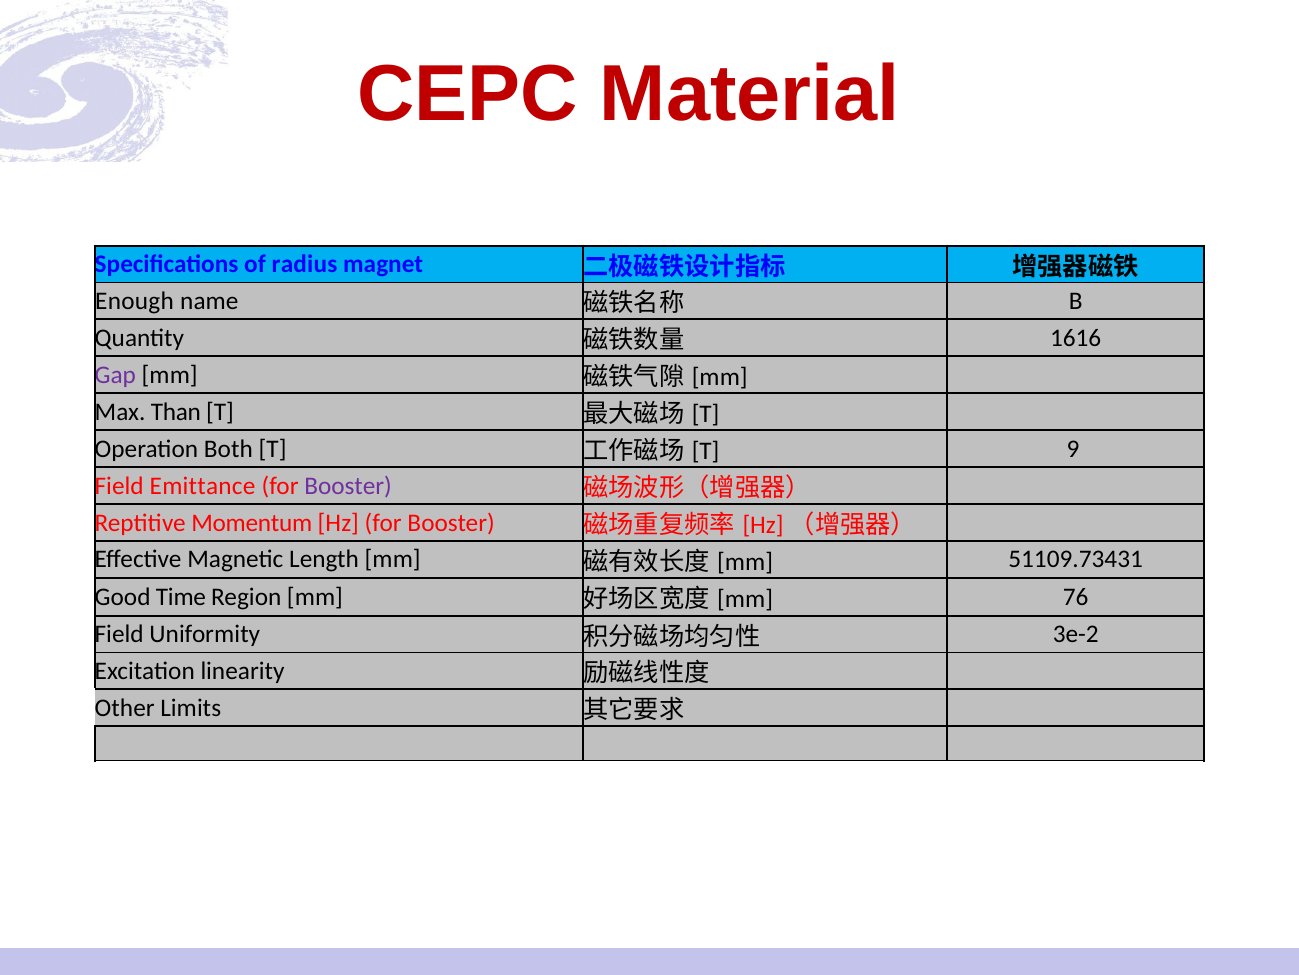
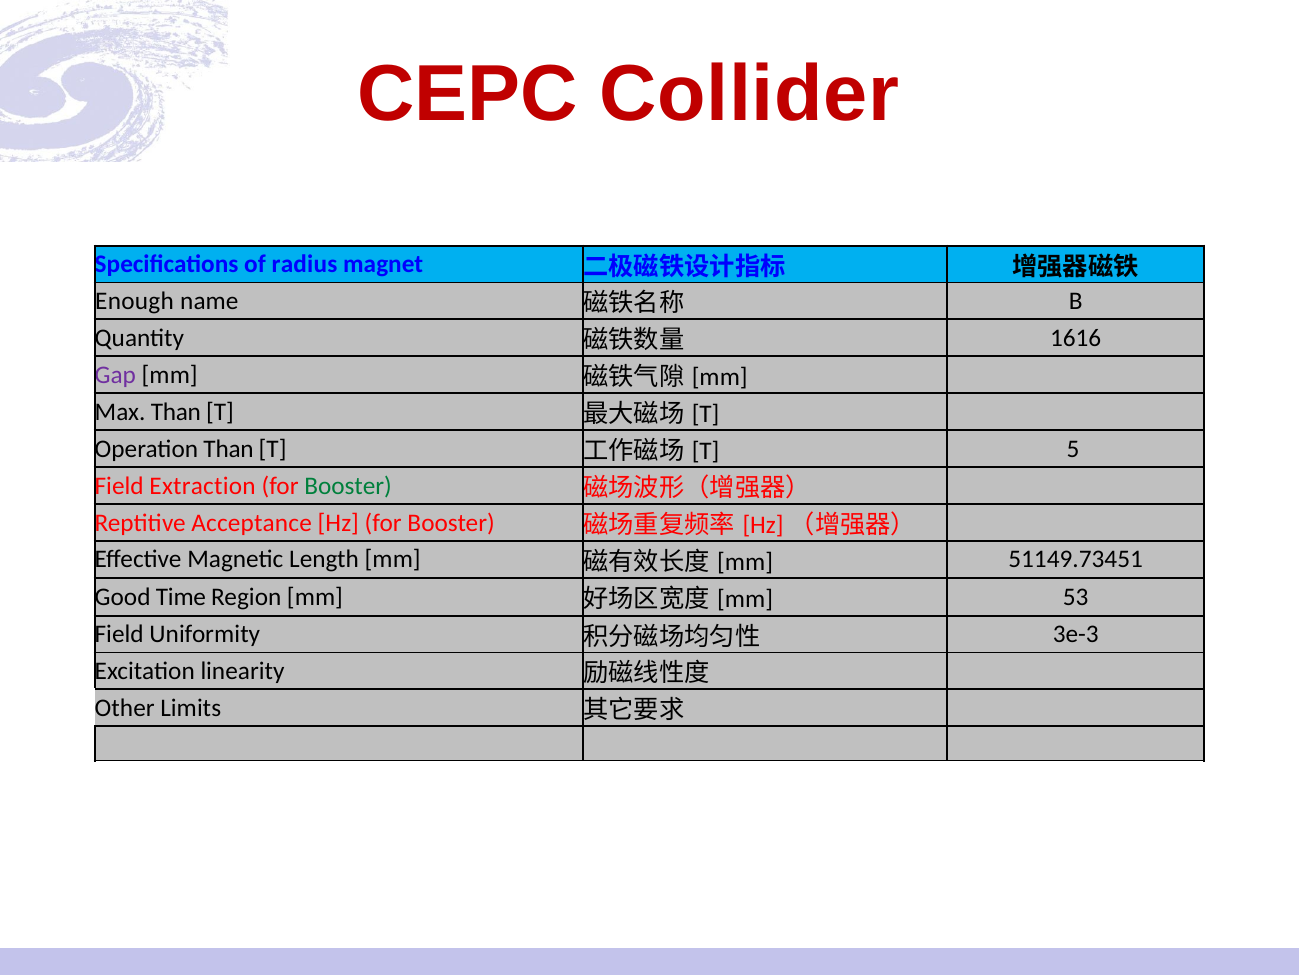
Material: Material -> Collider (750, 94)
Operation Both: Both -> Than (229, 449)
9: 9 -> 5 (1073, 449)
Emittance: Emittance -> Extraction (203, 485)
Booster colour: purple -> green (348, 485)
Momentum: Momentum -> Acceptance (252, 522)
51109.73431: 51109.73431 -> 51149.73451 (1076, 559)
76: 76 -> 53 (1076, 596)
3e-2: 3e-2 -> 3e-3 (1076, 634)
